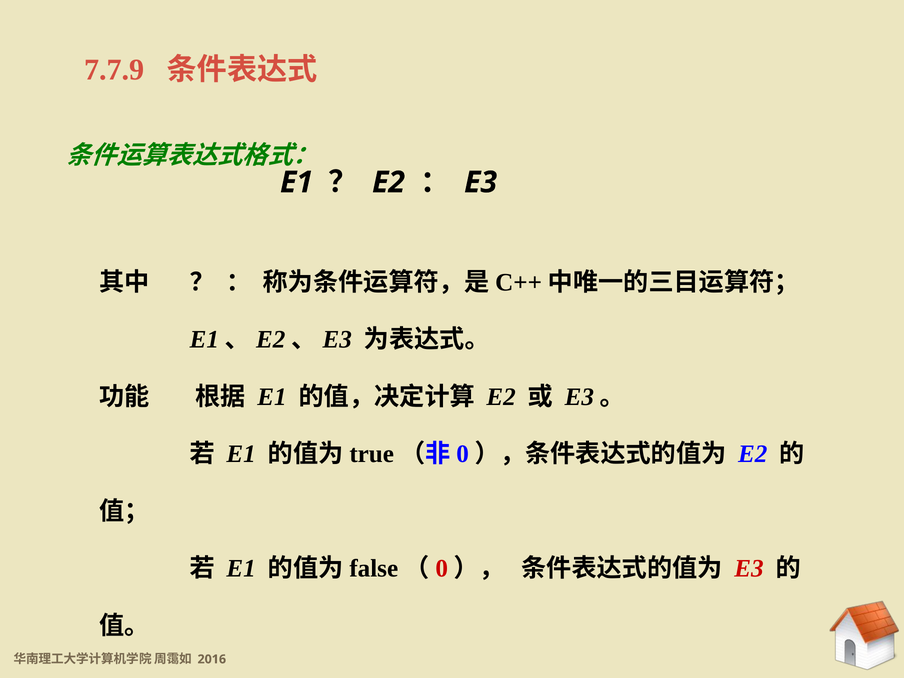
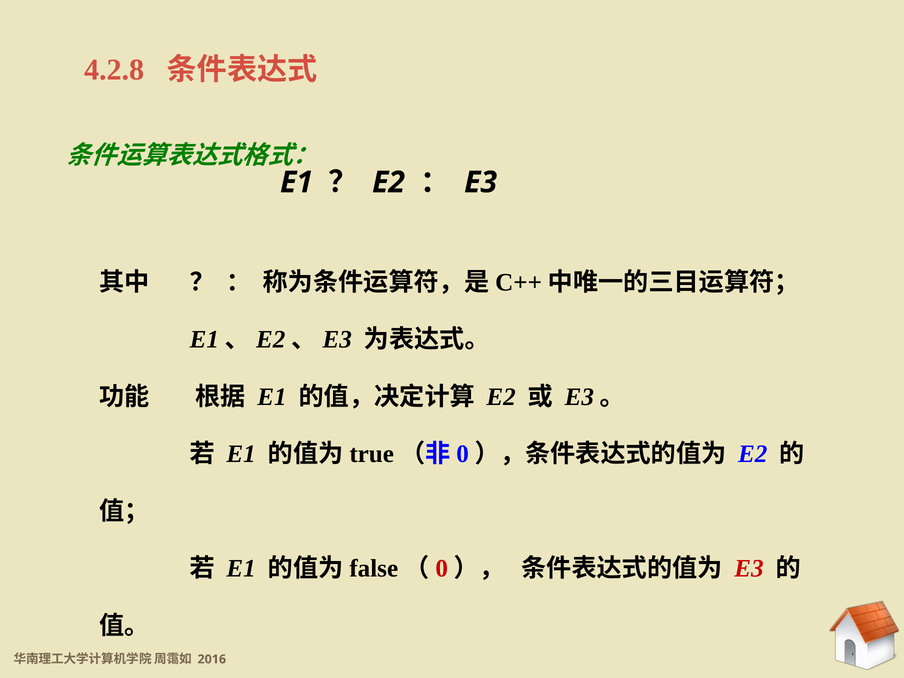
7.7.9: 7.7.9 -> 4.2.8 (114, 70)
